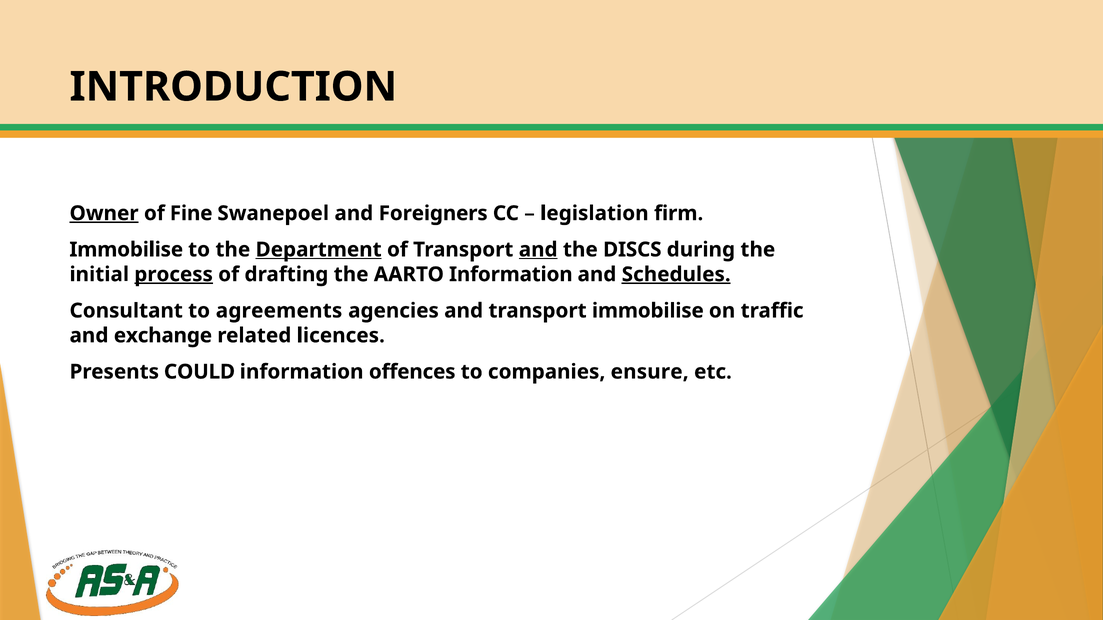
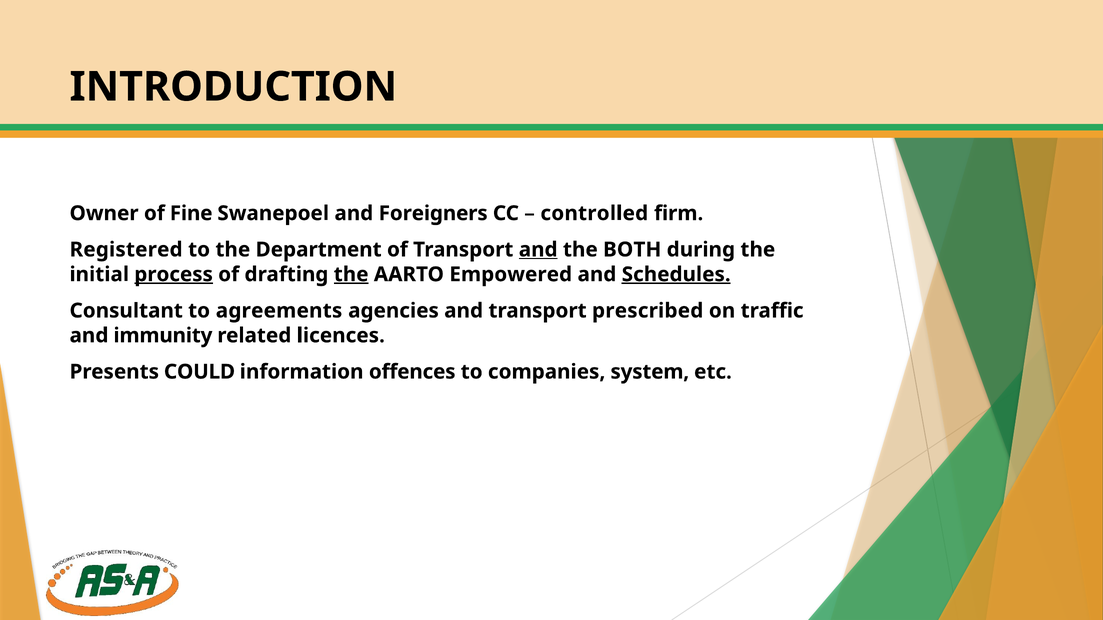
Owner underline: present -> none (104, 213)
legislation: legislation -> controlled (594, 213)
Immobilise: Immobilise -> Registered (126, 250)
Department underline: present -> none (319, 250)
DISCS: DISCS -> BOTH (632, 250)
the underline: none -> present (351, 275)
AARTO Information: Information -> Empowered (511, 275)
transport immobilise: immobilise -> prescribed (648, 311)
exchange: exchange -> immunity (163, 336)
ensure: ensure -> system (650, 372)
